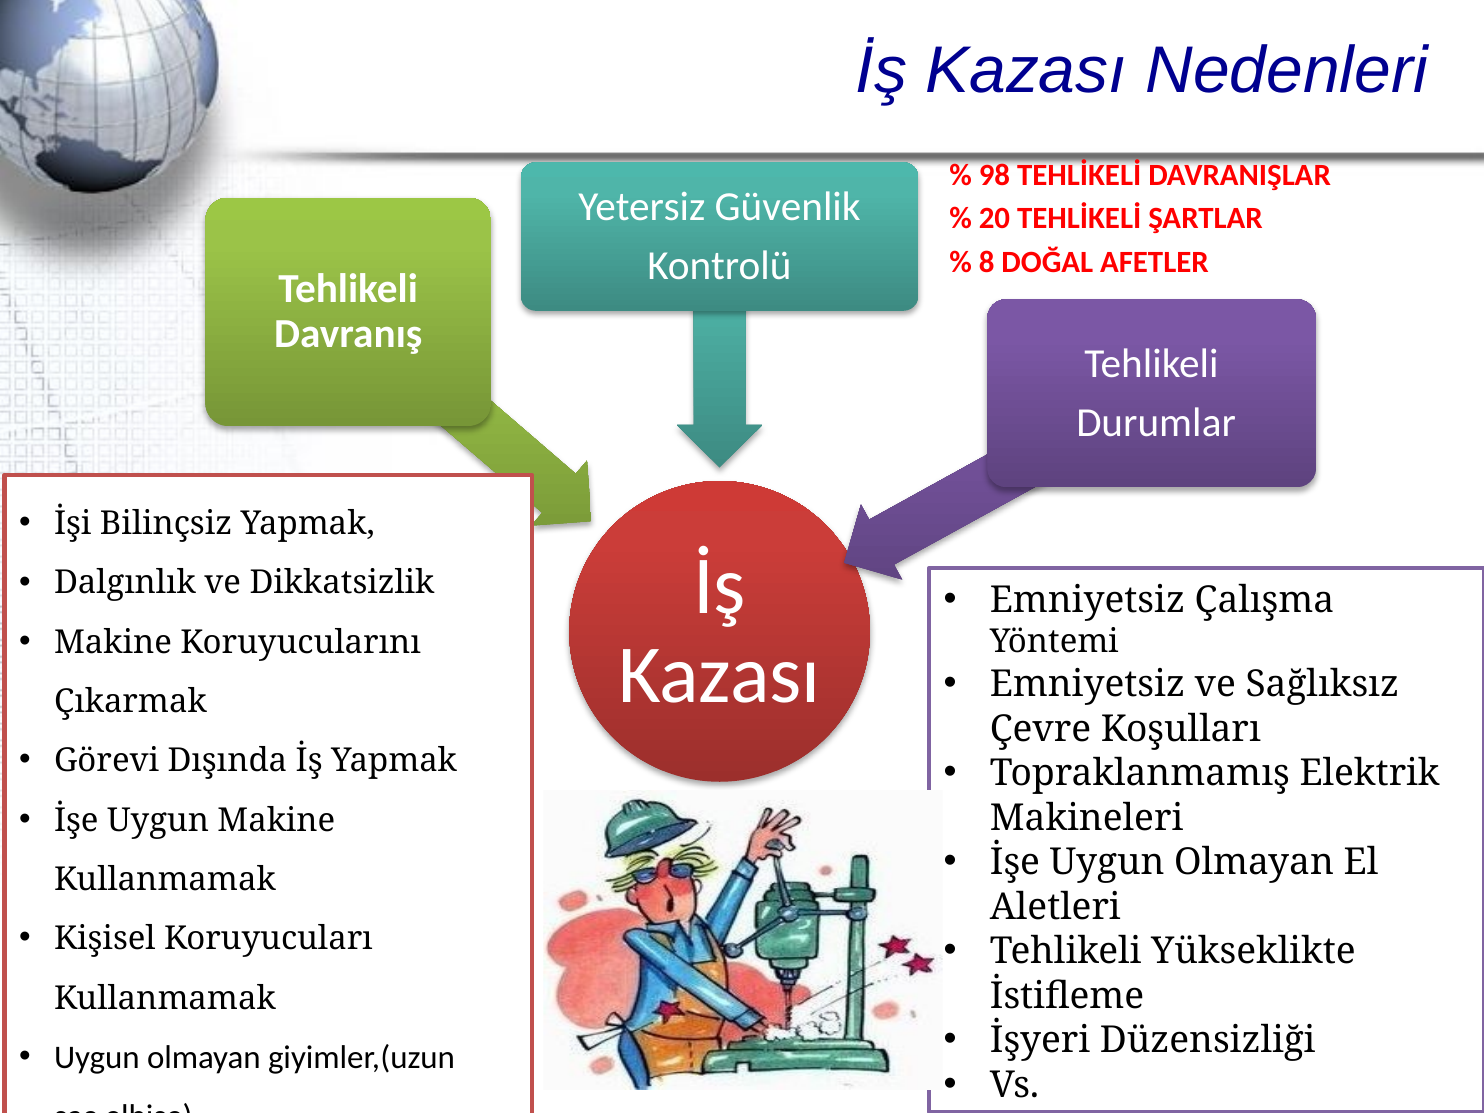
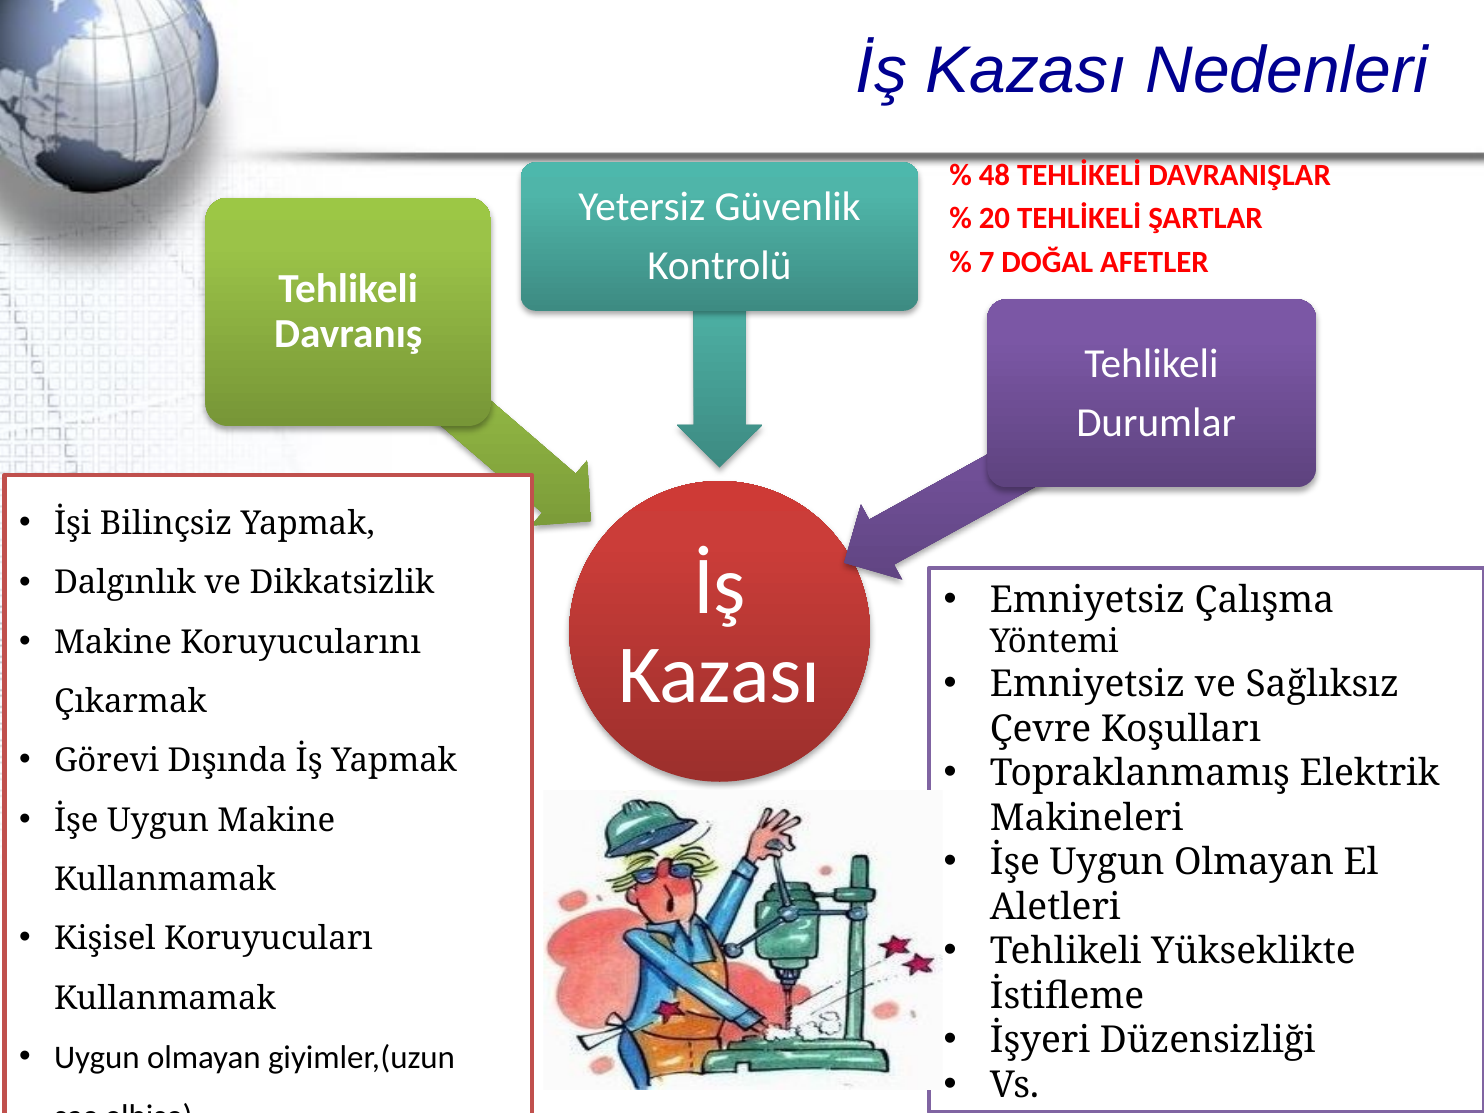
98: 98 -> 48 (994, 175)
8: 8 -> 7 (987, 262)
